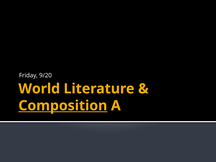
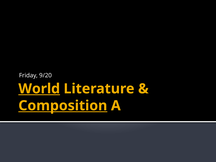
World underline: none -> present (39, 89)
